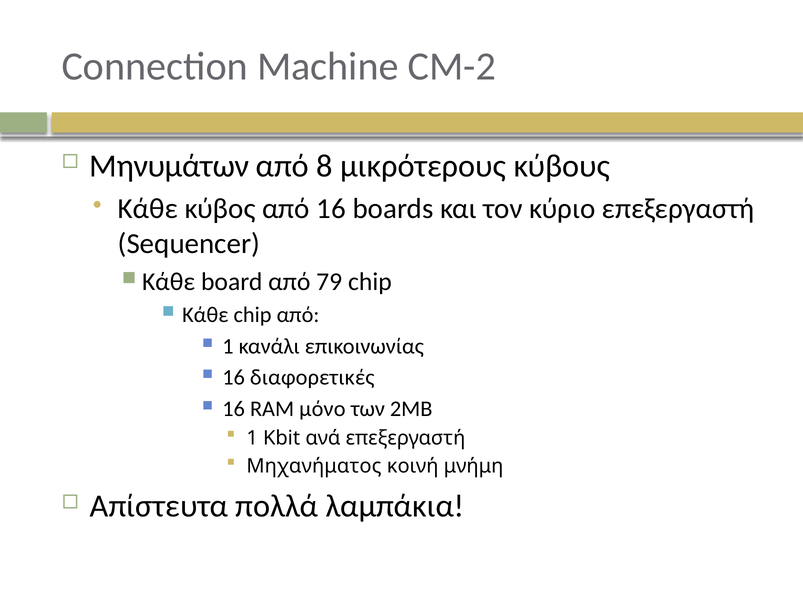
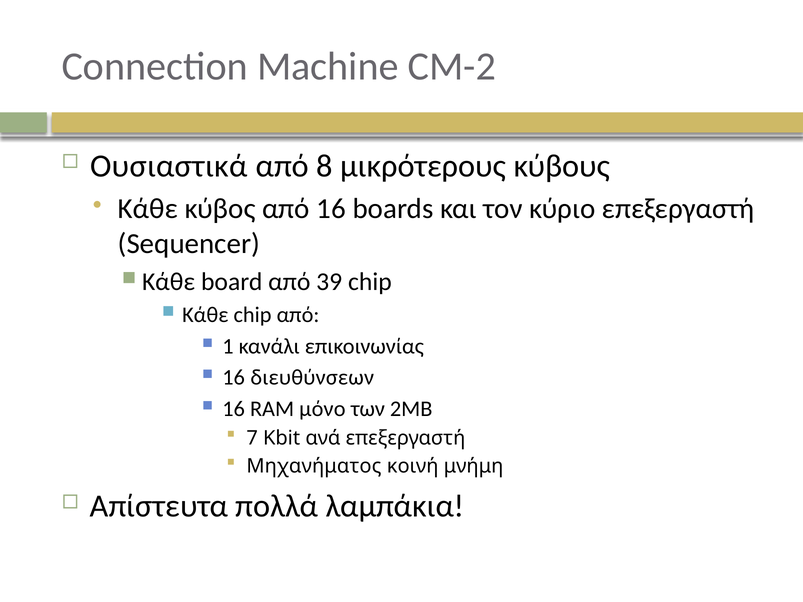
Μηνυμάτων: Μηνυμάτων -> Ουσιαστικά (169, 166)
79: 79 -> 39 (329, 282)
διαφορετικές: διαφορετικές -> διευθύνσεων (312, 378)
1: 1 -> 7 (252, 438)
